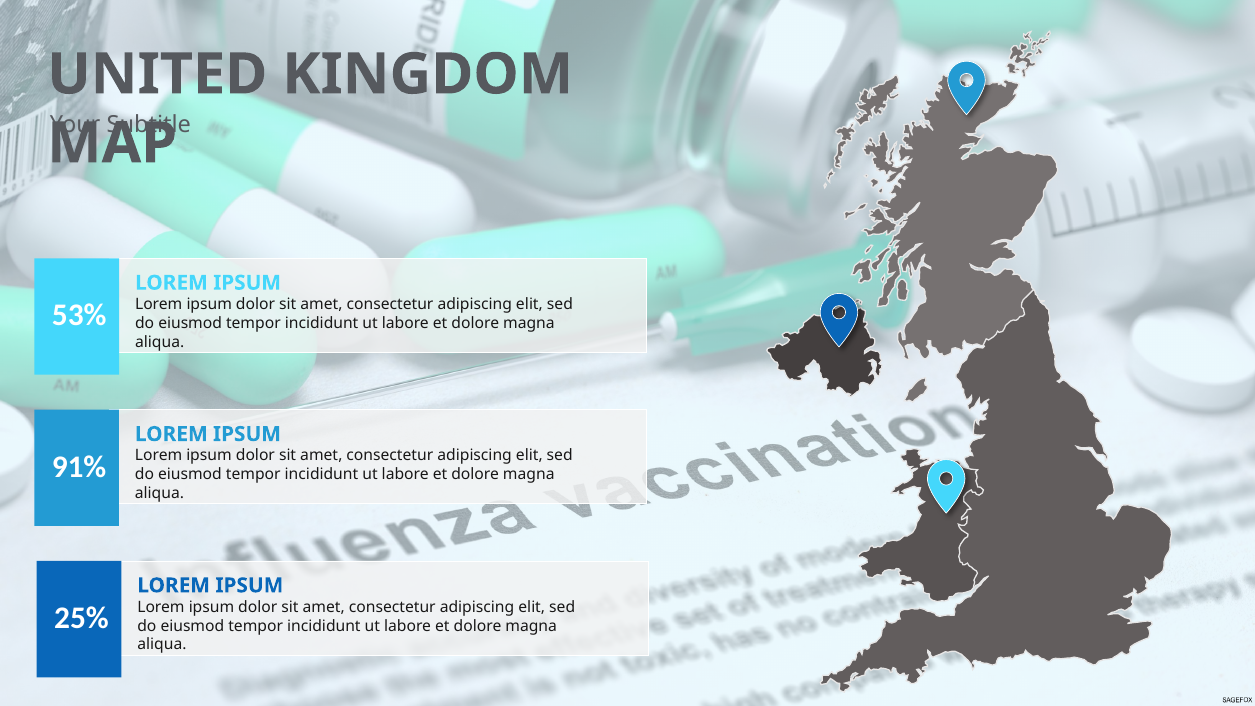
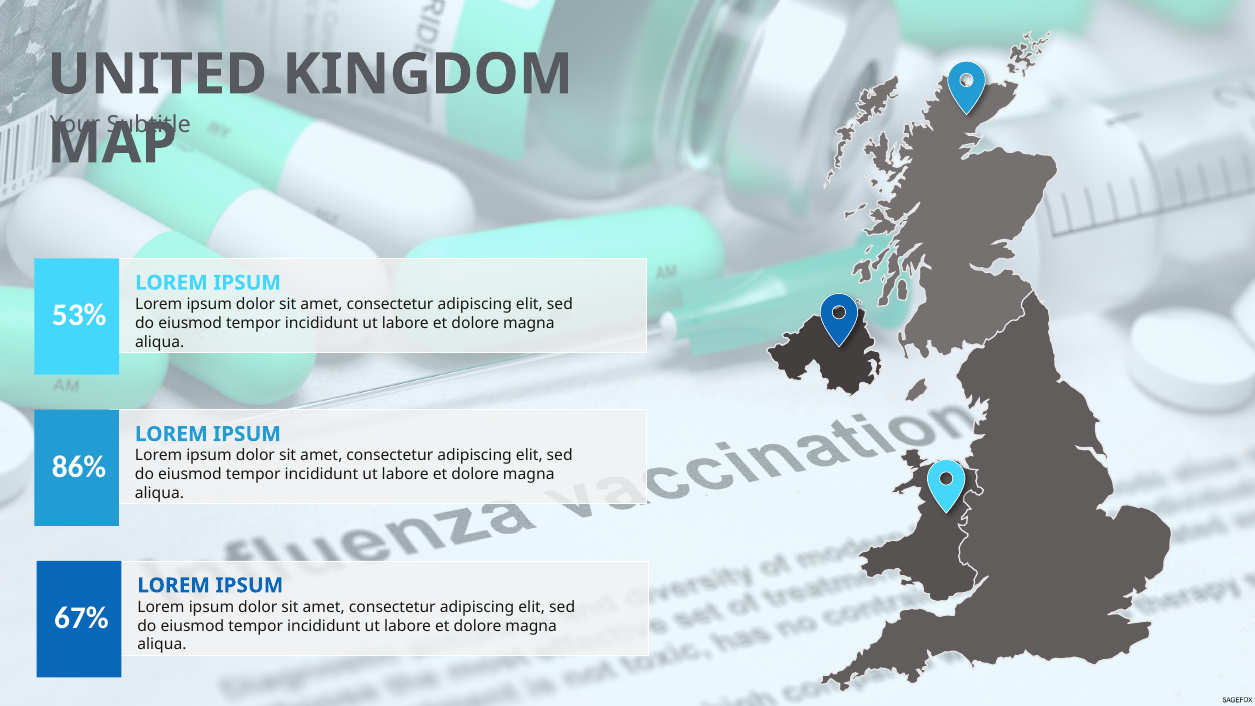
91%: 91% -> 86% (79, 467)
25%: 25% -> 67% (81, 618)
